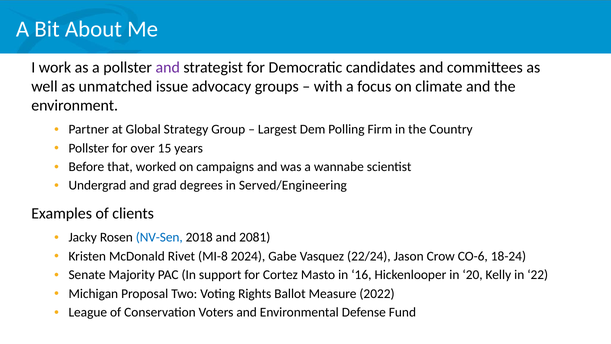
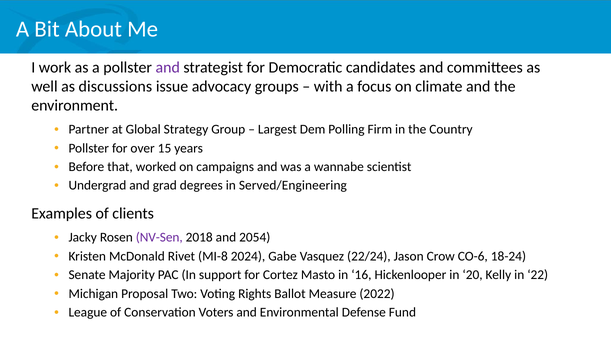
unmatched: unmatched -> discussions (115, 86)
NV-Sen colour: blue -> purple (159, 237)
2081: 2081 -> 2054 (255, 237)
